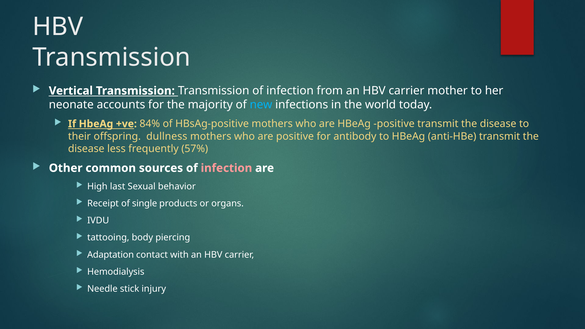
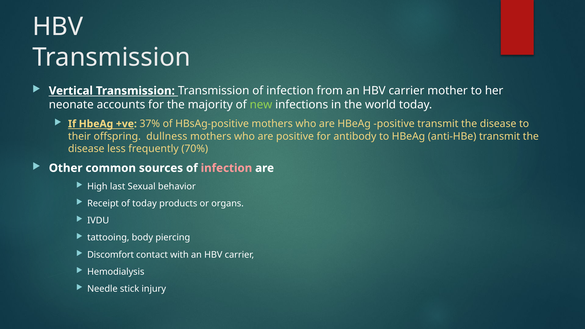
new colour: light blue -> light green (261, 105)
84%: 84% -> 37% (150, 124)
57%: 57% -> 70% (195, 149)
of single: single -> today (145, 204)
Adaptation: Adaptation -> Discomfort (111, 255)
